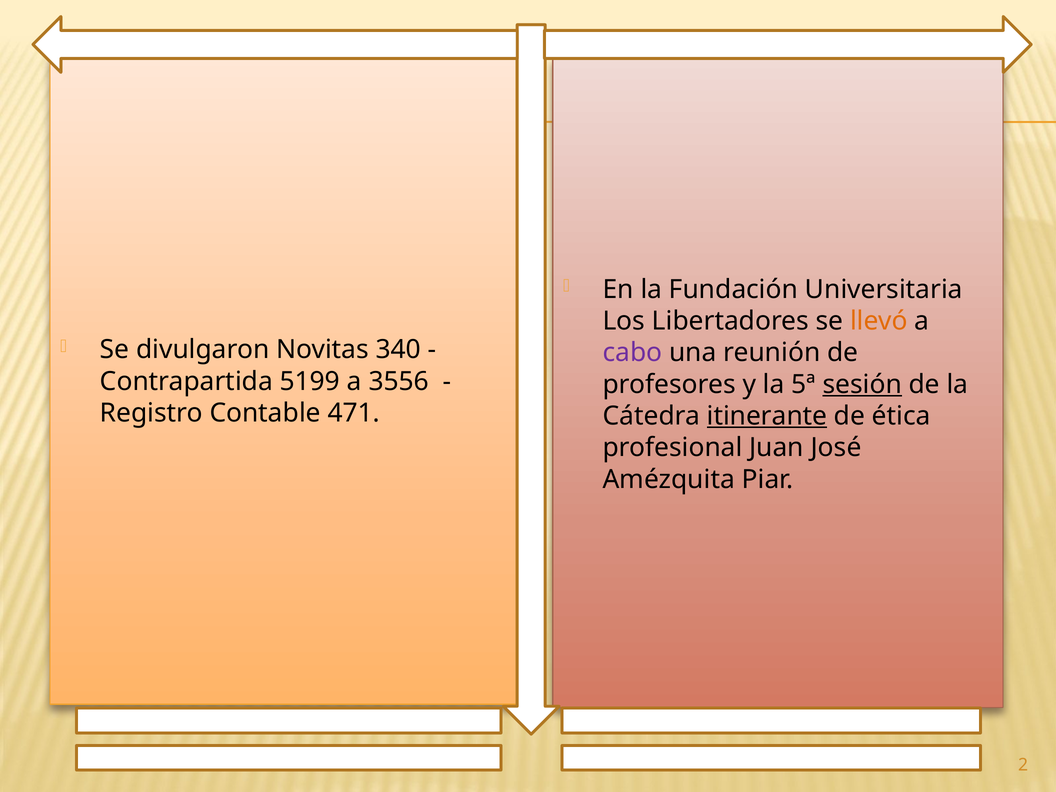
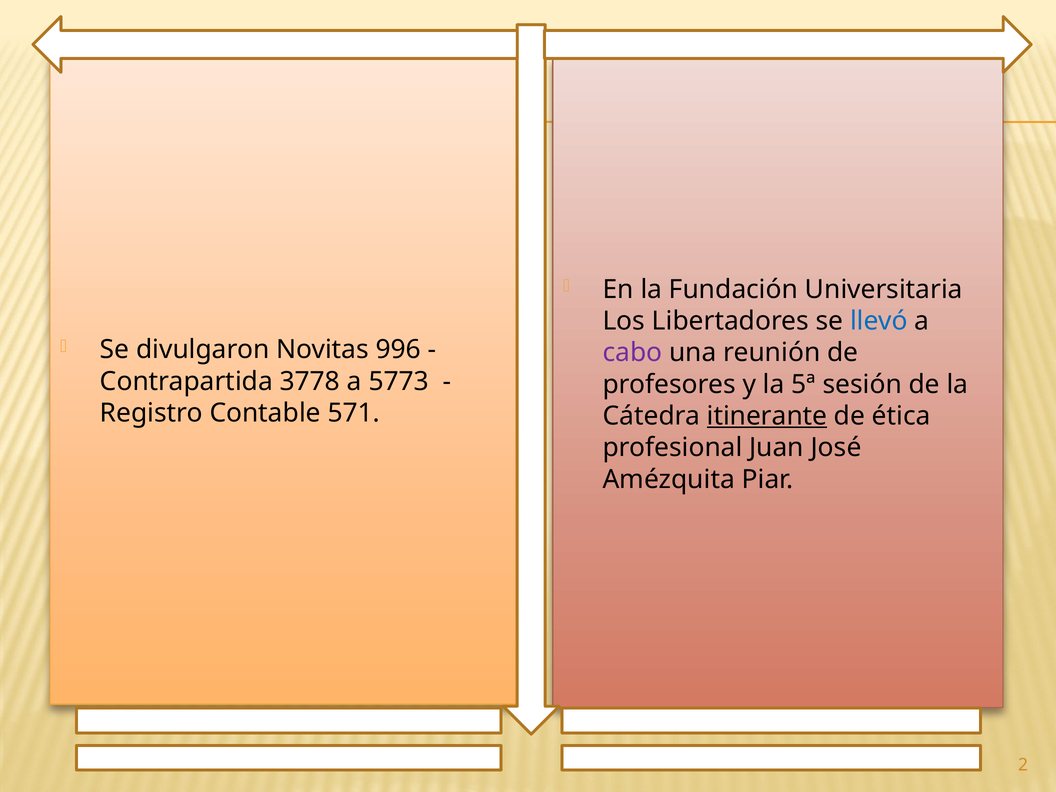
llevó colour: orange -> blue (879, 321)
340: 340 -> 996 (398, 350)
5199: 5199 -> 3778 (310, 381)
3556: 3556 -> 5773 (399, 381)
sesión underline: present -> none (862, 384)
471: 471 -> 571 (354, 413)
